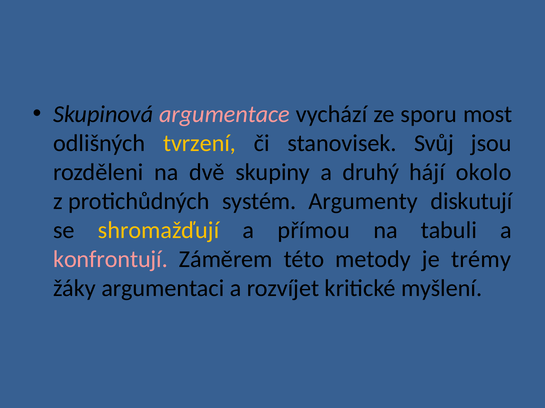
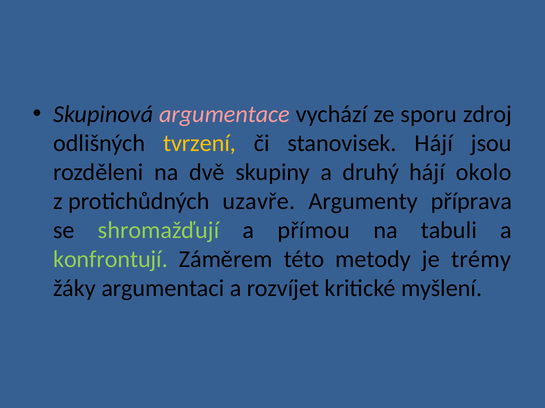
most: most -> zdroj (488, 114)
stanovisek Svůj: Svůj -> Hájí (434, 143)
systém: systém -> uzavře (259, 202)
diskutují: diskutují -> příprava (471, 202)
shromažďují colour: yellow -> light green (159, 231)
konfrontují colour: pink -> light green (110, 260)
